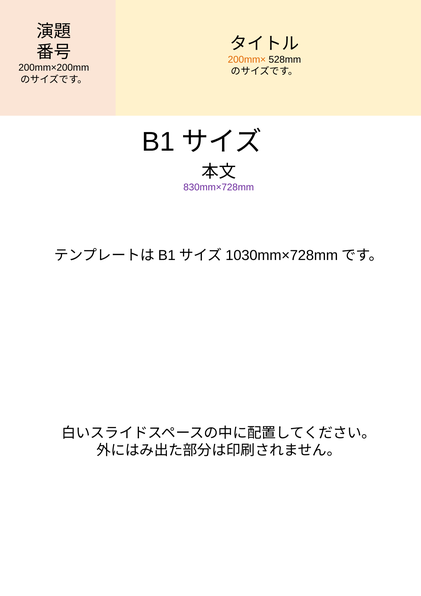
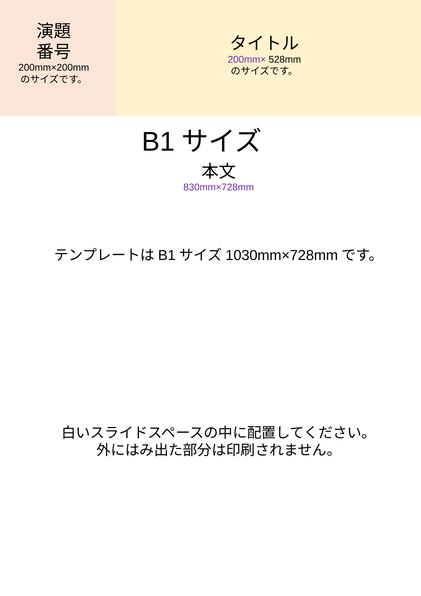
200mm× colour: orange -> purple (247, 59)
